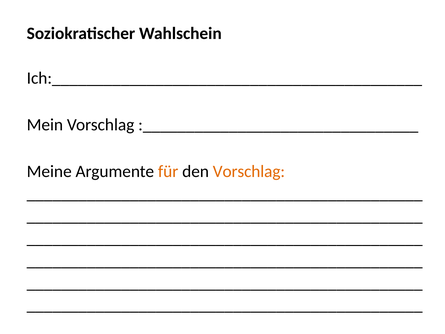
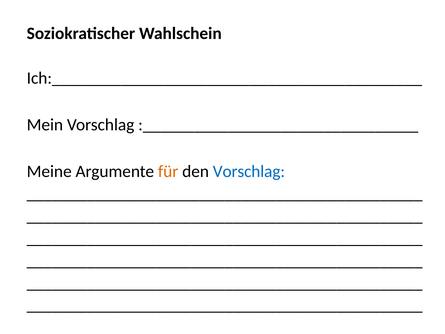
Vorschlag colour: orange -> blue (249, 171)
